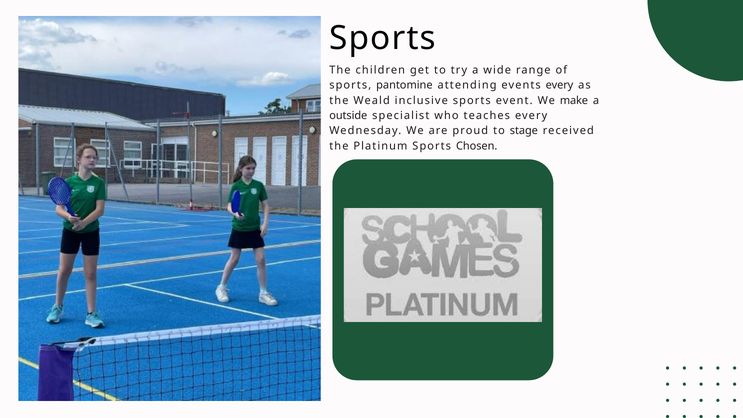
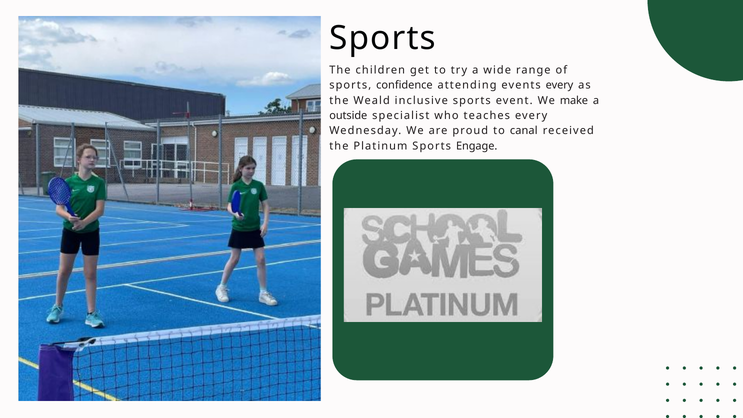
pantomine: pantomine -> confidence (404, 85)
stage: stage -> canal (524, 131)
Chosen: Chosen -> Engage (477, 146)
